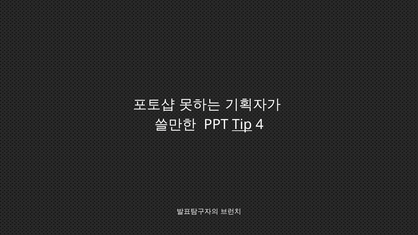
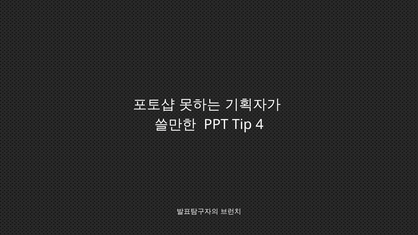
Tip underline: present -> none (242, 125)
